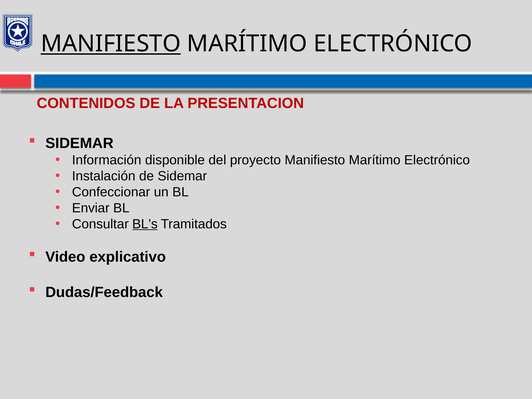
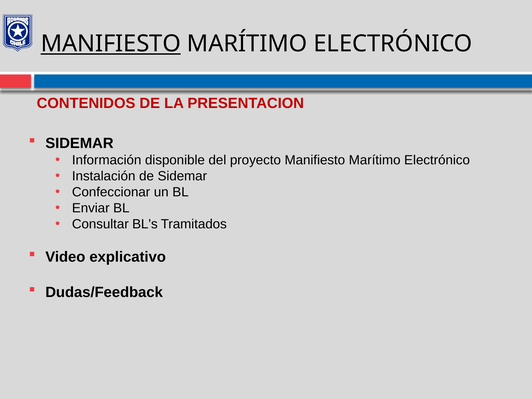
BL’s underline: present -> none (145, 224)
